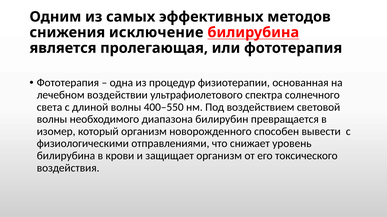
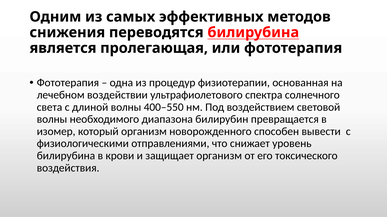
исключение: исключение -> переводятся (156, 33)
